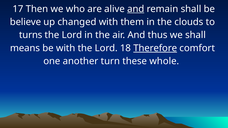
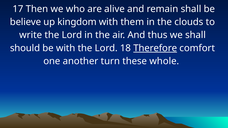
and underline: present -> none (136, 9)
changed: changed -> kingdom (77, 22)
turns: turns -> write (31, 35)
means: means -> should (25, 48)
